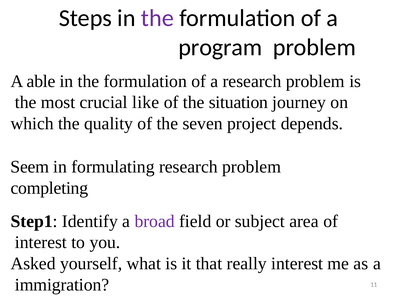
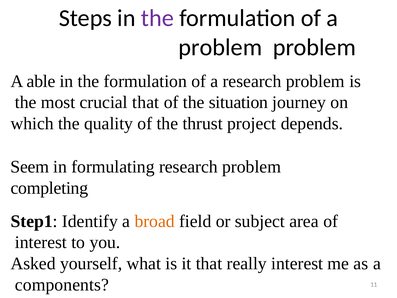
program: program -> problem (220, 47)
crucial like: like -> that (146, 102)
seven: seven -> thrust (203, 123)
broad colour: purple -> orange (155, 221)
immigration: immigration -> components (62, 285)
